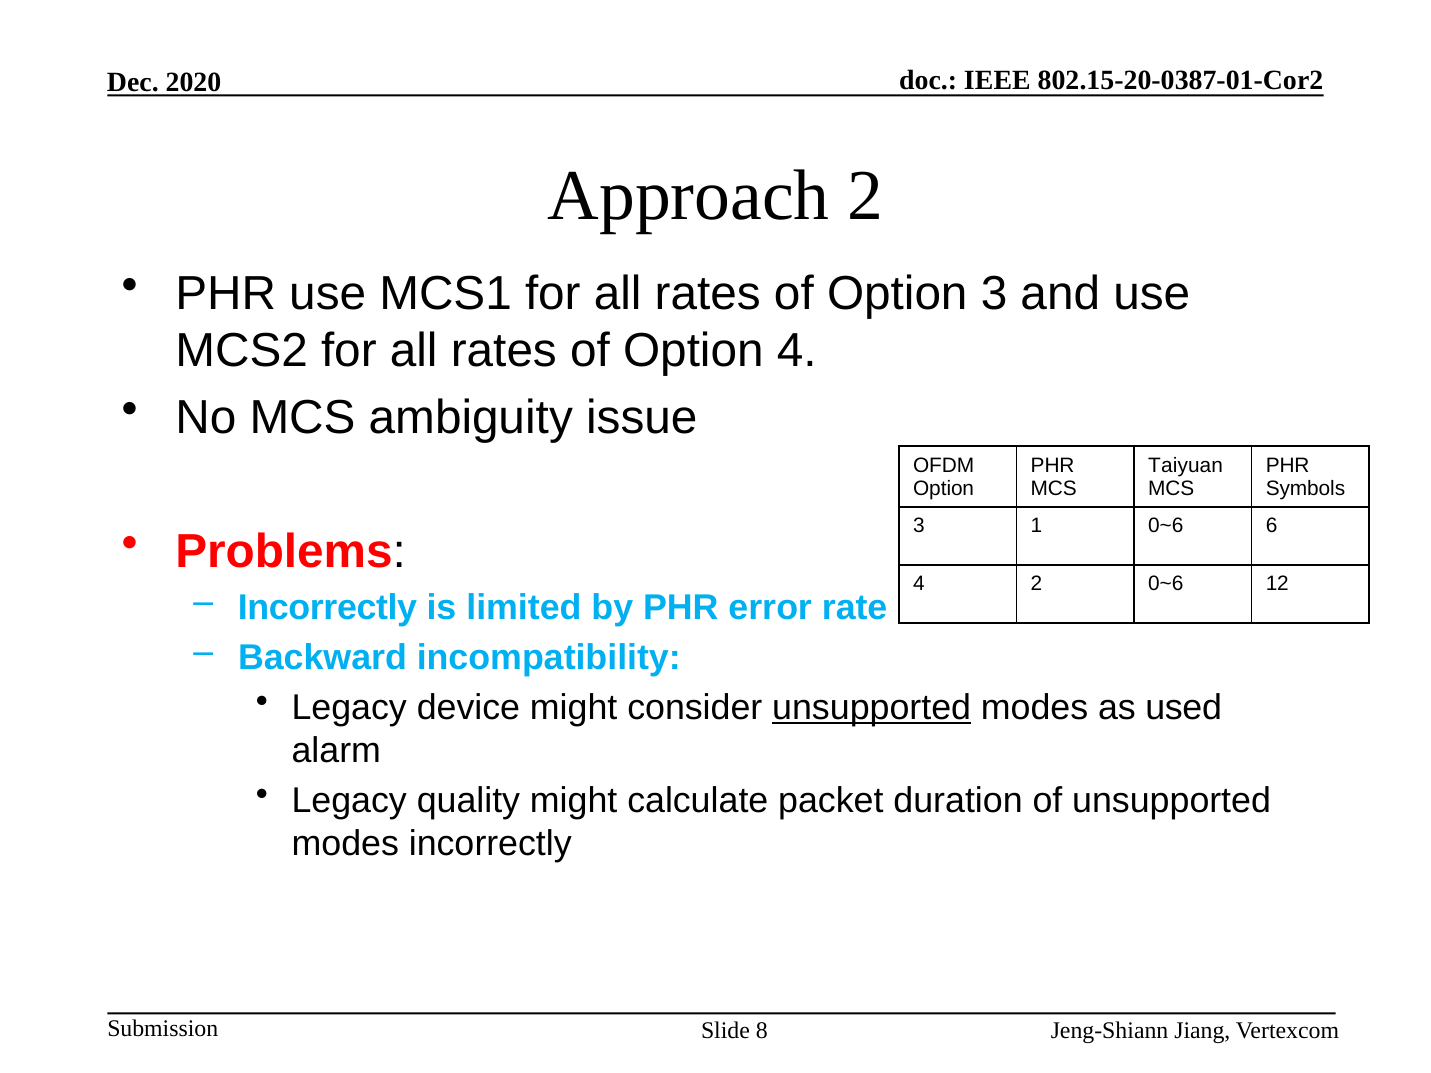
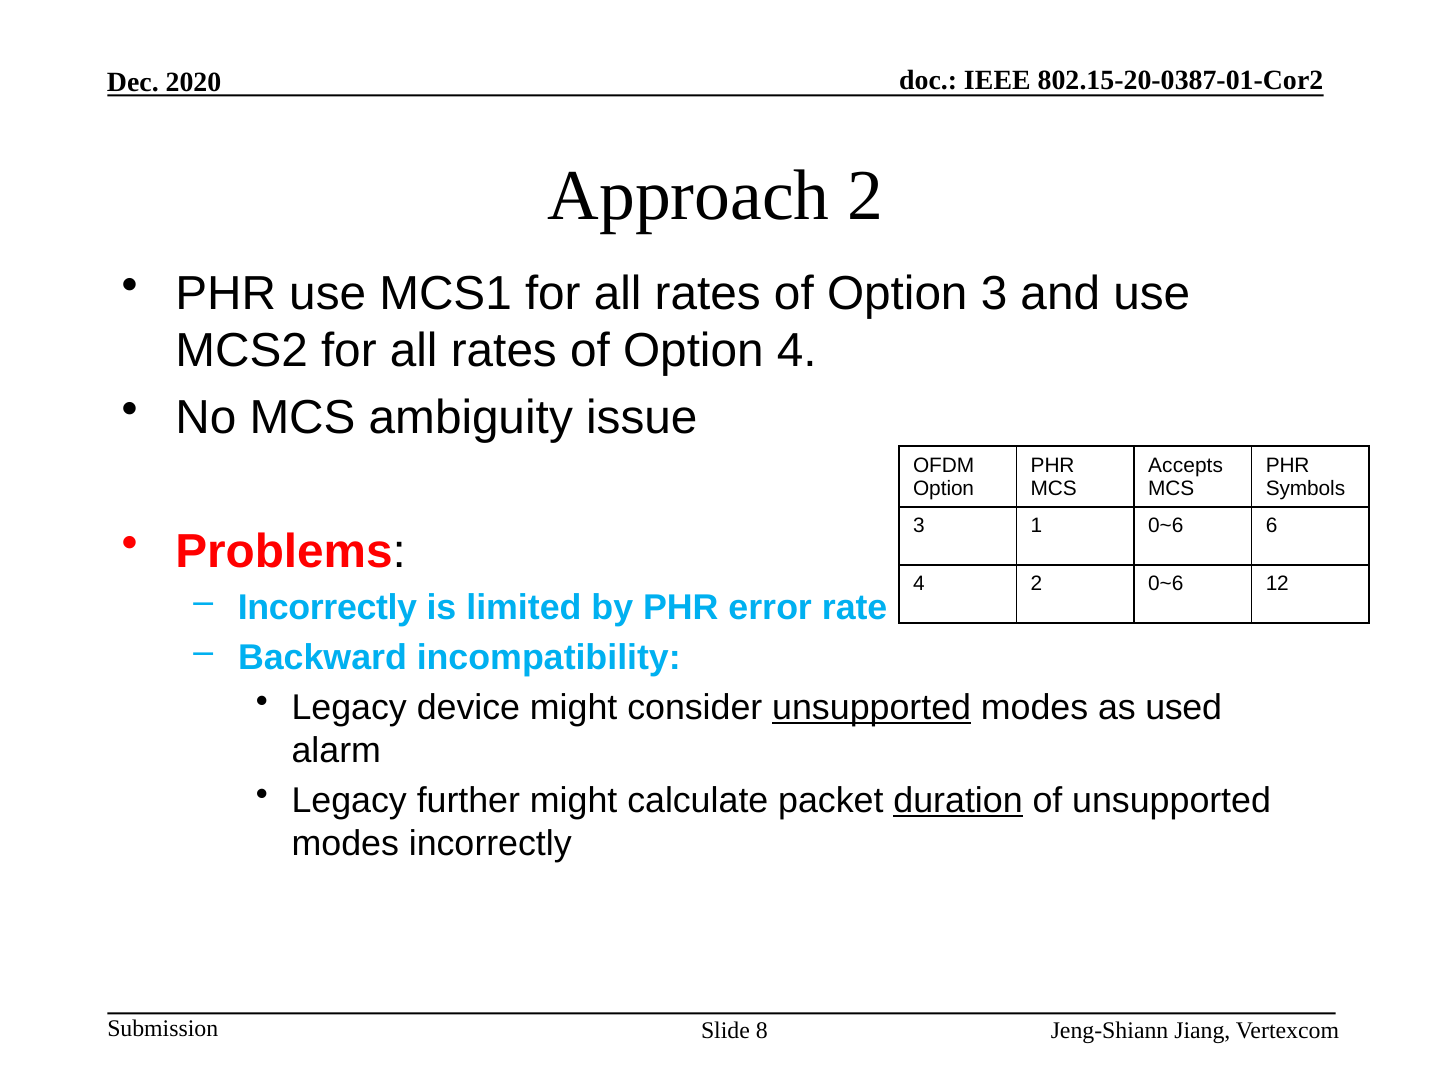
Taiyuan: Taiyuan -> Accepts (1186, 465)
quality: quality -> further (468, 801)
duration underline: none -> present (958, 801)
